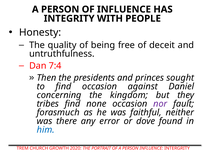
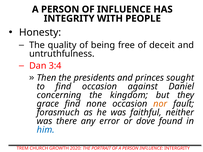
7:4: 7:4 -> 3:4 (55, 66)
tribes: tribes -> grace (48, 104)
nor colour: purple -> orange (160, 104)
